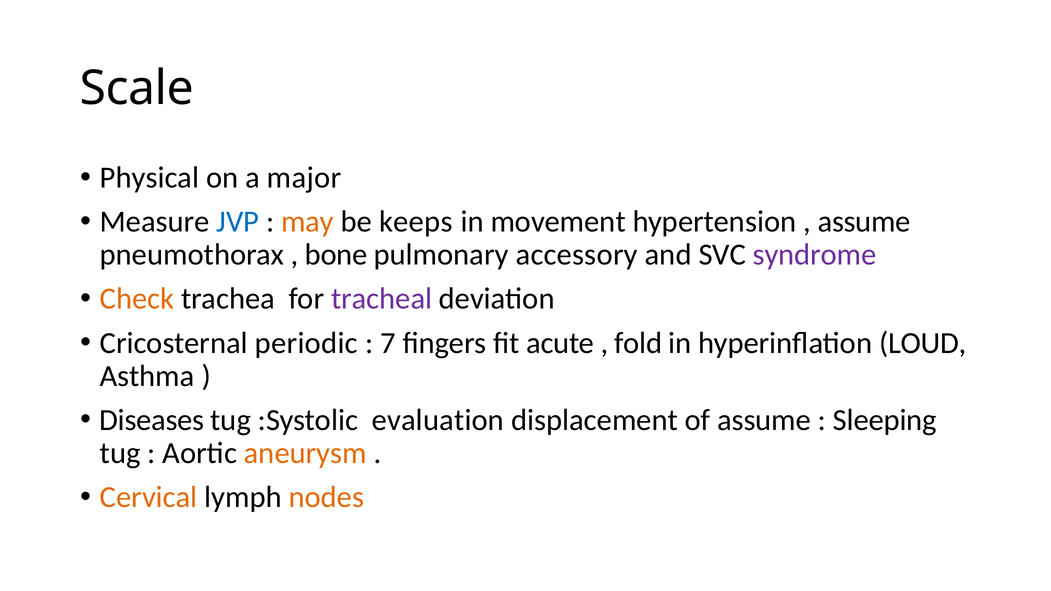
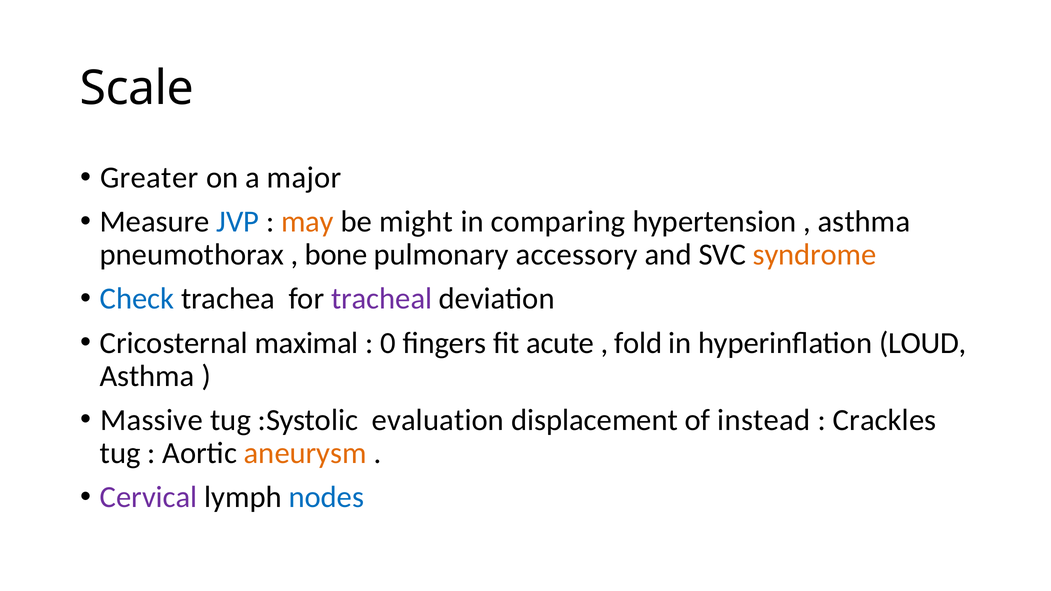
Physical: Physical -> Greater (149, 178)
keeps: keeps -> might (416, 222)
movement: movement -> comparing (558, 222)
assume: assume -> asthma (864, 222)
syndrome colour: purple -> orange (815, 255)
Check colour: orange -> blue (137, 299)
periodic: periodic -> maximal (307, 343)
7: 7 -> 0 (388, 343)
Diseases: Diseases -> Massive (151, 420)
of assume: assume -> instead (764, 420)
Sleeping: Sleeping -> Crackles (885, 420)
Cervical colour: orange -> purple (149, 497)
nodes colour: orange -> blue (326, 497)
